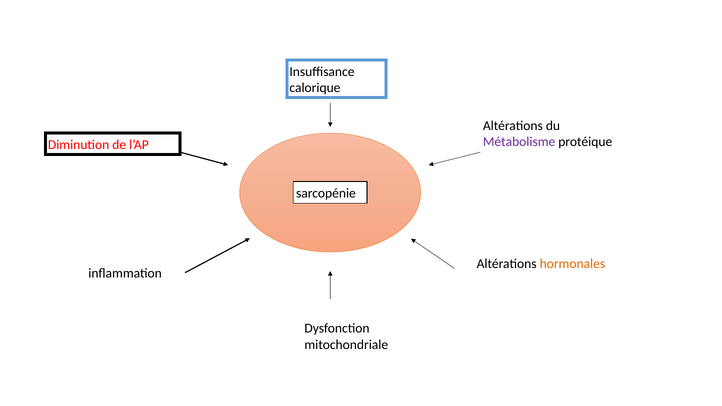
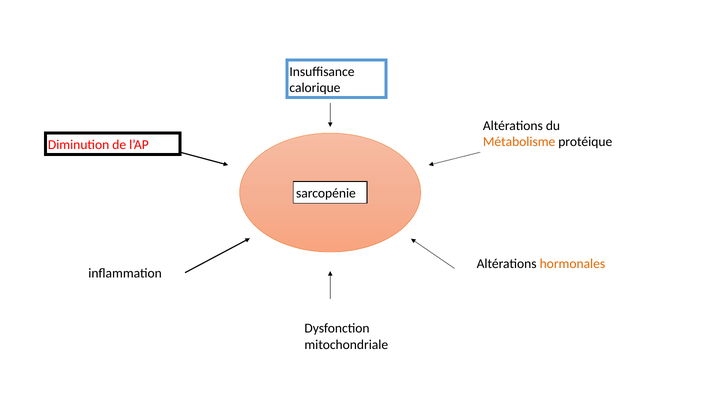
Métabolisme colour: purple -> orange (519, 142)
